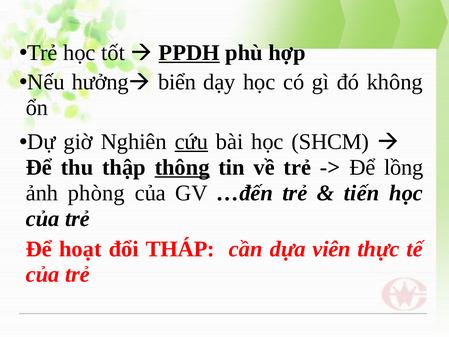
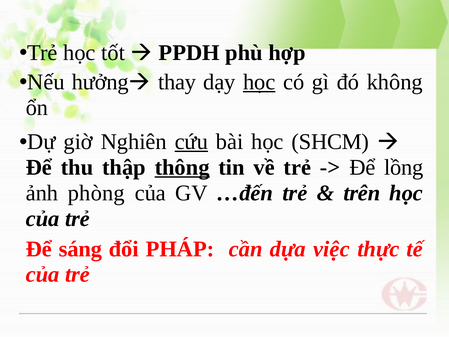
PPDH underline: present -> none (189, 53)
biển: biển -> thay (177, 82)
học underline: none -> present (259, 82)
tiến: tiến -> trên (362, 193)
hoạt: hoạt -> sáng (80, 249)
THÁP: THÁP -> PHÁP (180, 249)
viên: viên -> việc (331, 249)
